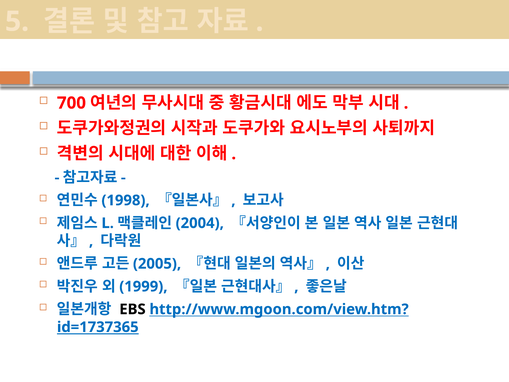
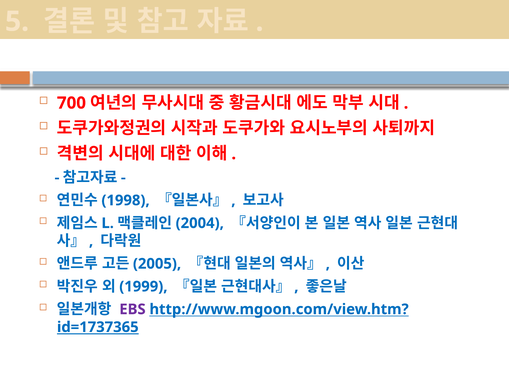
EBS colour: black -> purple (132, 309)
